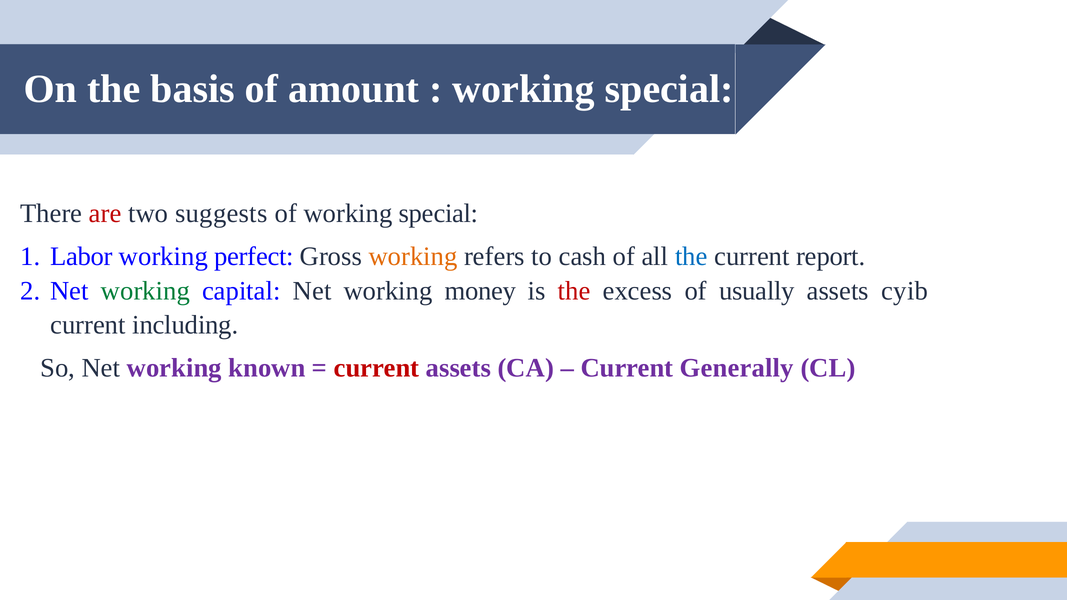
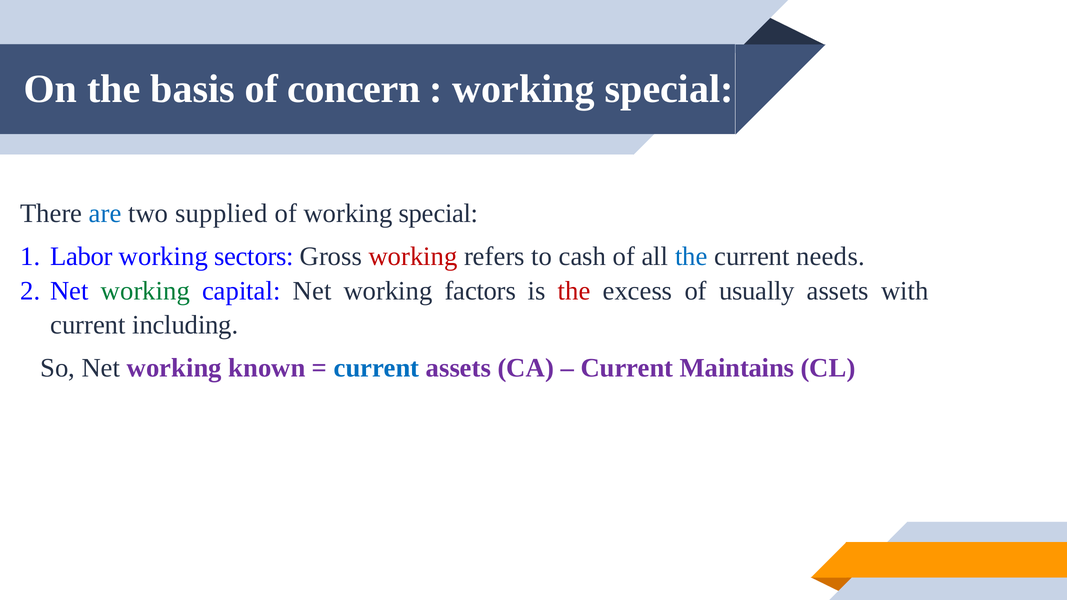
amount: amount -> concern (354, 89)
are colour: red -> blue (105, 213)
suggests: suggests -> supplied (221, 213)
perfect: perfect -> sectors (254, 257)
working colour: orange -> red (413, 257)
report: report -> needs (831, 257)
money: money -> factors (480, 291)
cyib: cyib -> with (905, 291)
current colour: red -> blue (377, 368)
Generally: Generally -> Maintains (737, 368)
